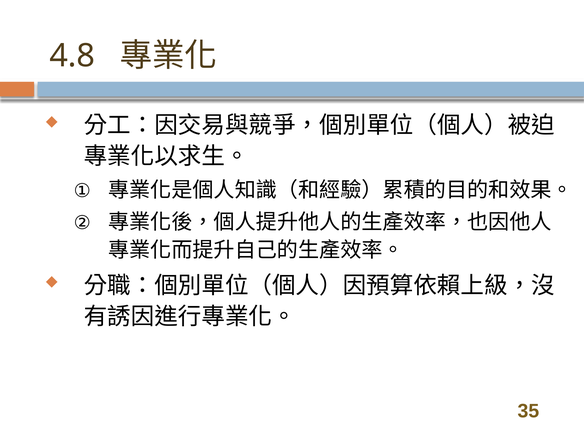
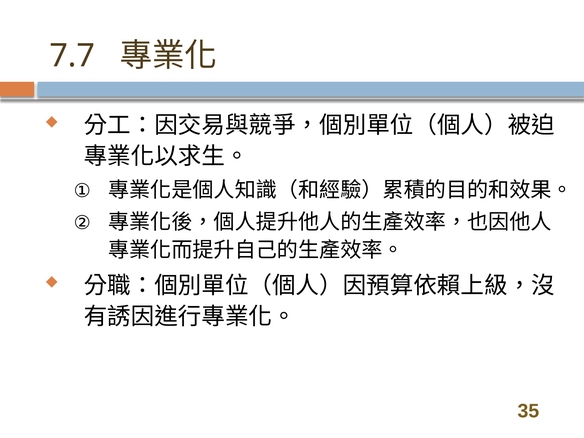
4.8: 4.8 -> 7.7 (72, 56)
